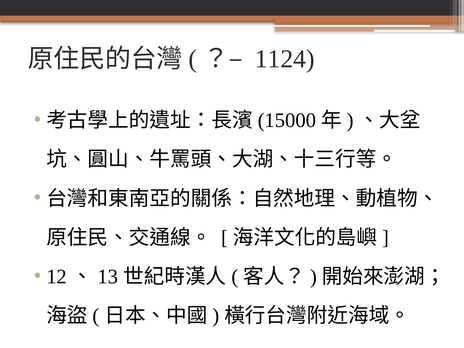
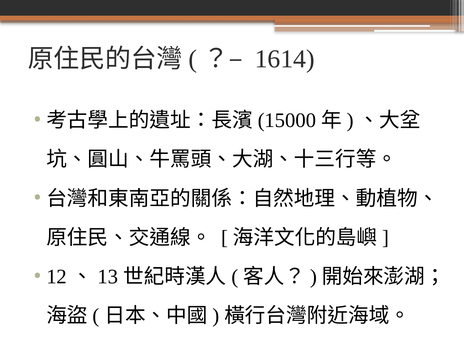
1124: 1124 -> 1614 (285, 59)
